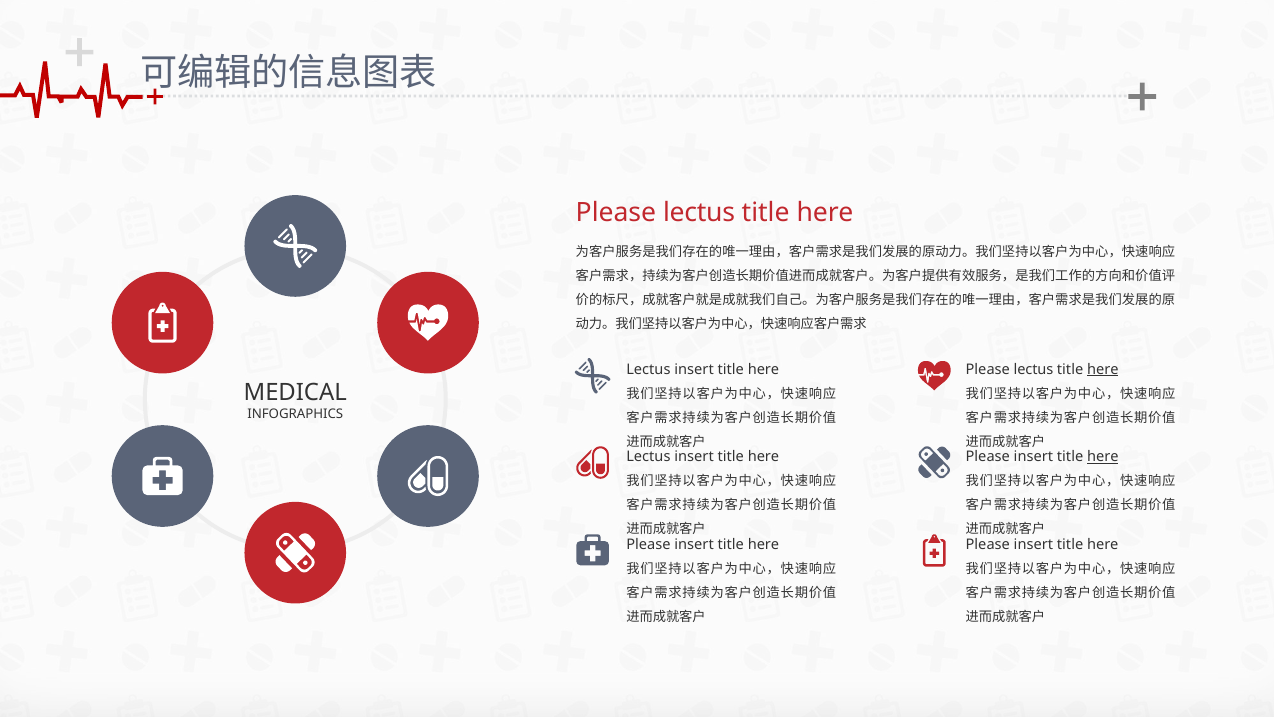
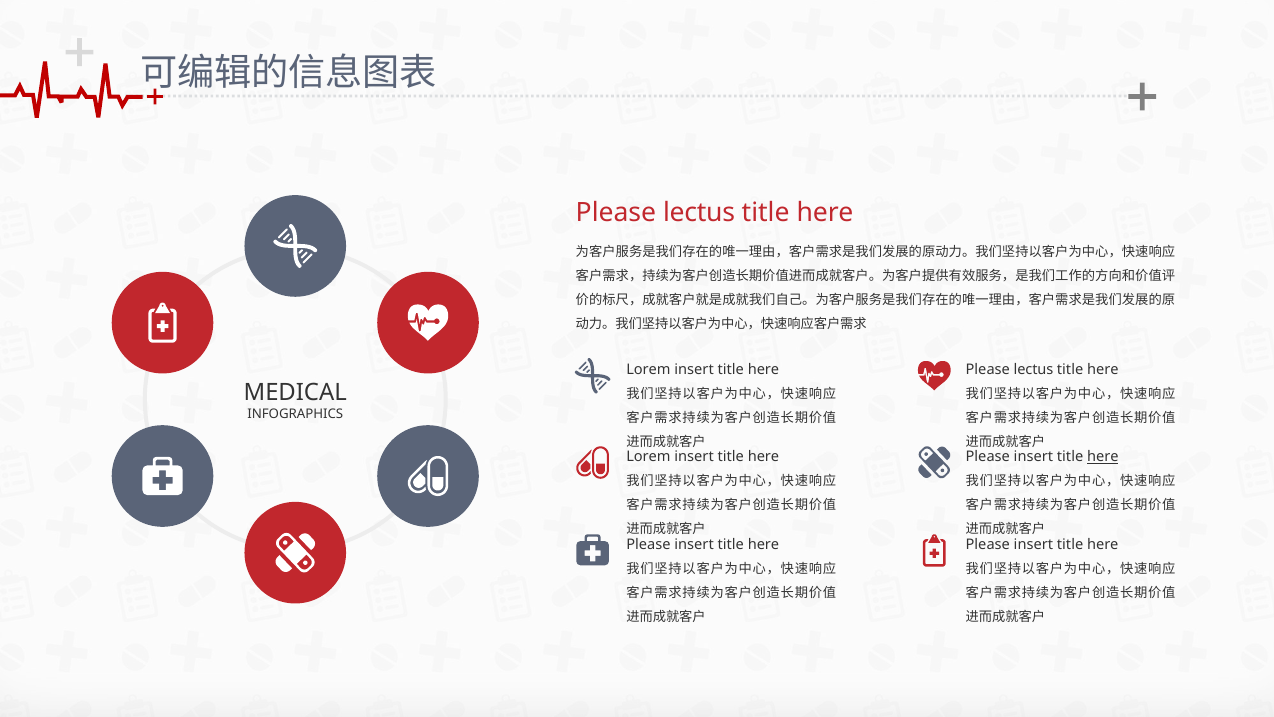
Lectus: Lectus -> Lorem (648, 369)
here underline: present -> none (1103, 369)
Lectus: Lectus -> Lorem (648, 457)
